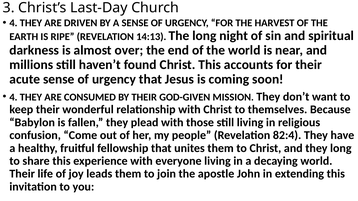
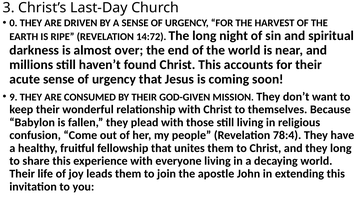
4: 4 -> 0 (13, 23)
14:13: 14:13 -> 14:72 (151, 37)
4: 4 -> 9 (13, 97)
82:4: 82:4 -> 78:4 (287, 135)
